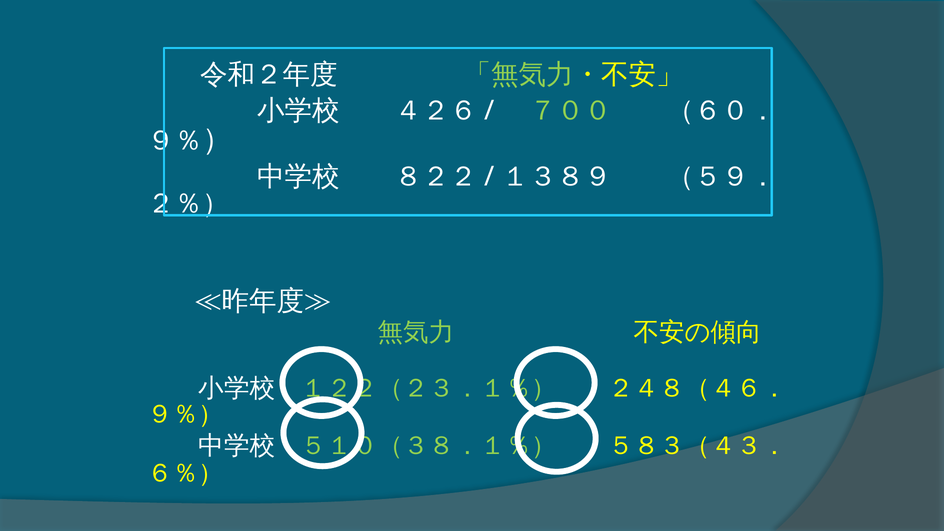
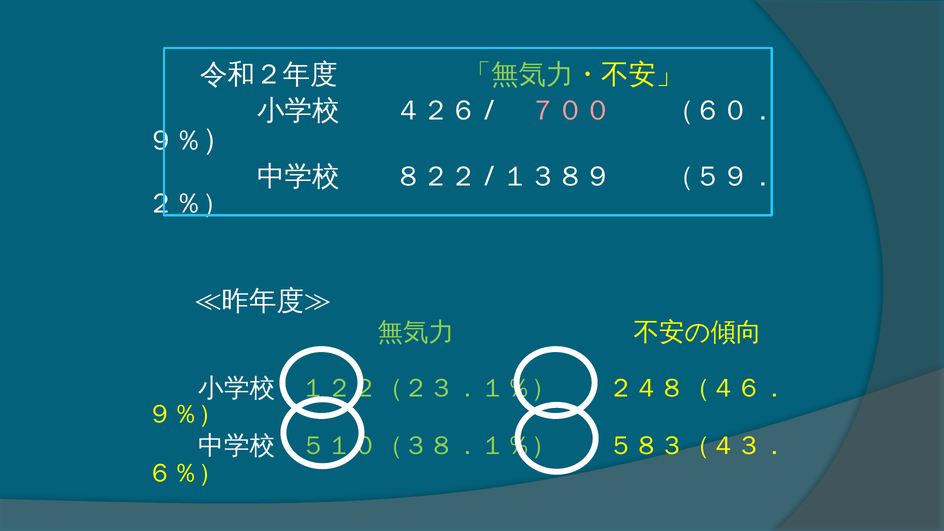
７００ colour: light green -> pink (570, 111)
